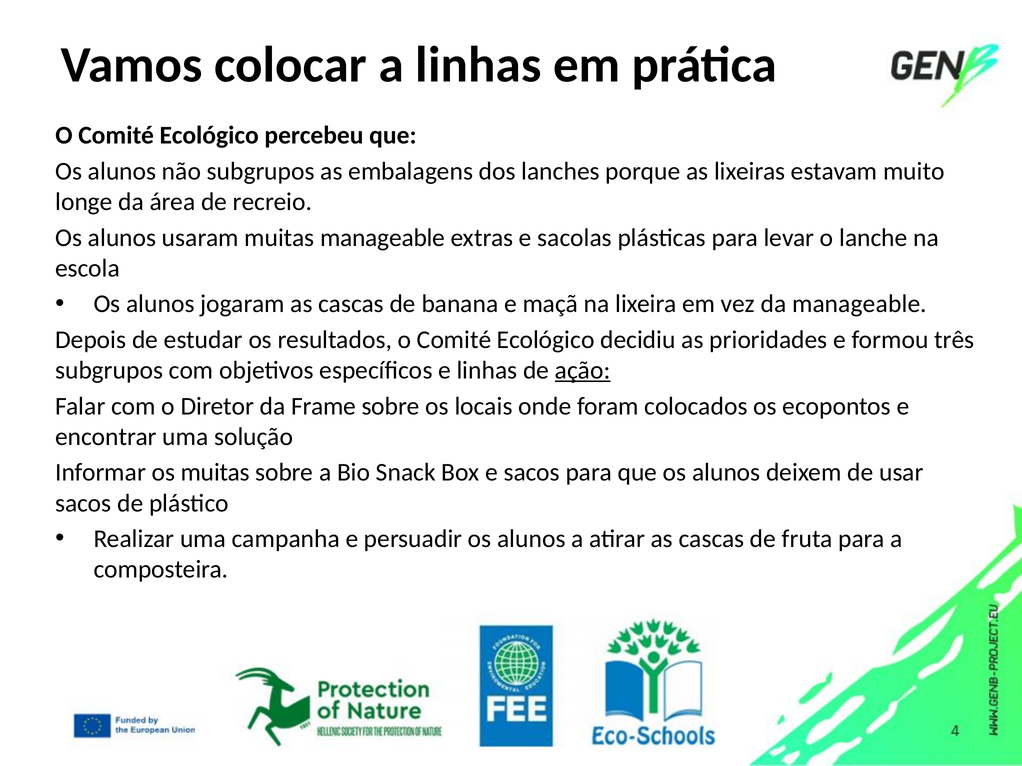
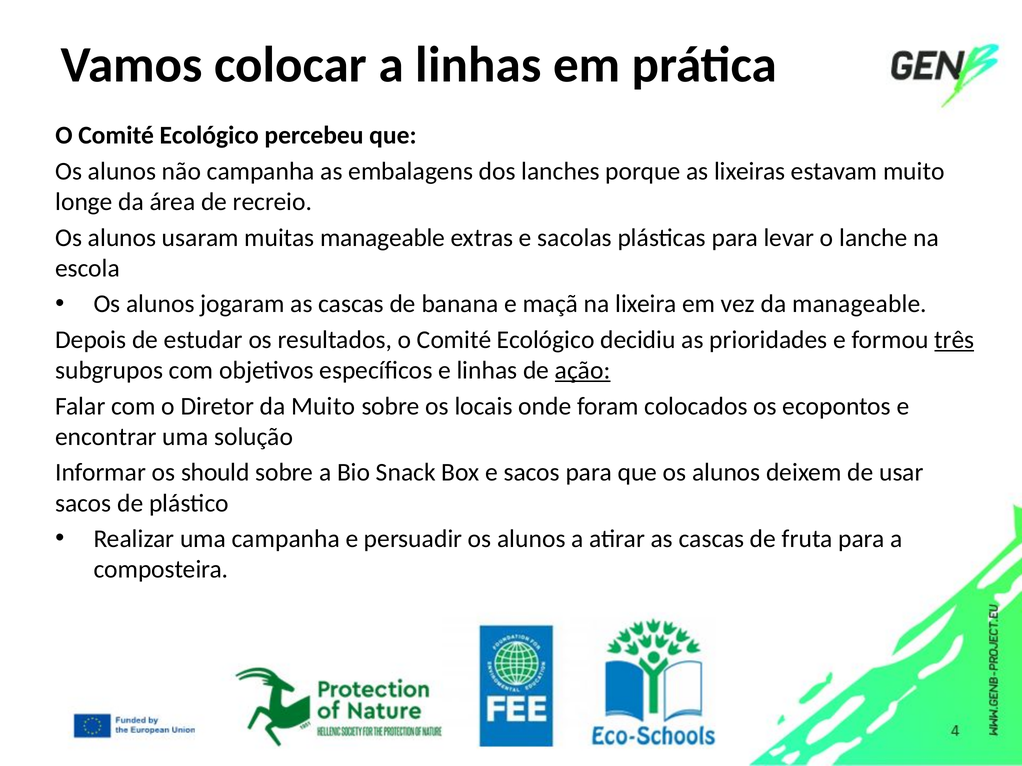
não subgrupos: subgrupos -> campanha (261, 171)
três underline: none -> present (954, 340)
da Frame: Frame -> Muito (323, 406)
os muitas: muitas -> should (215, 473)
